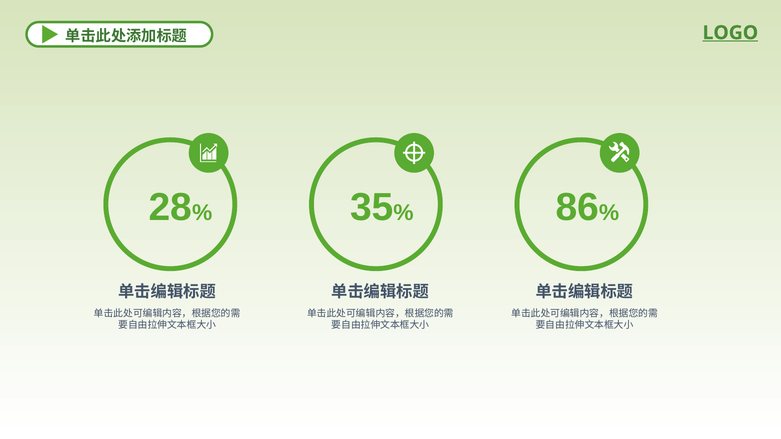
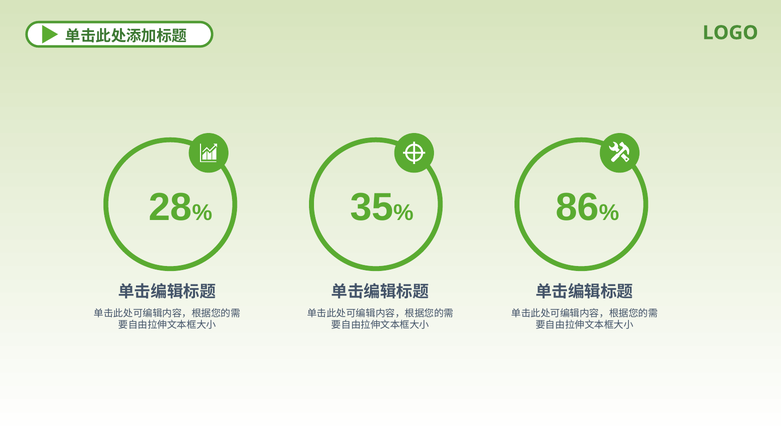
LOGO underline: present -> none (730, 33)
